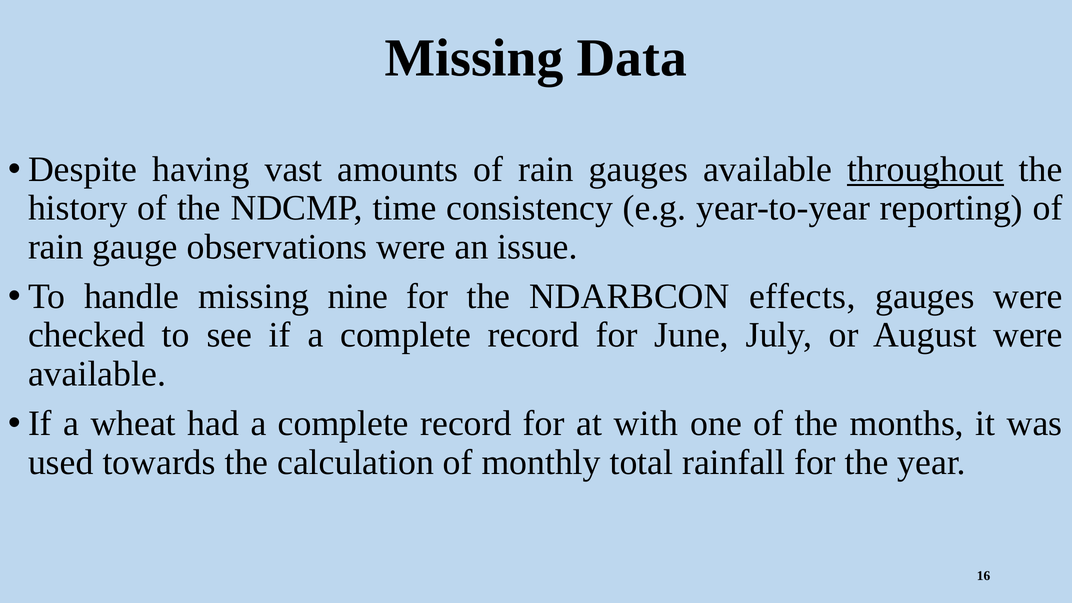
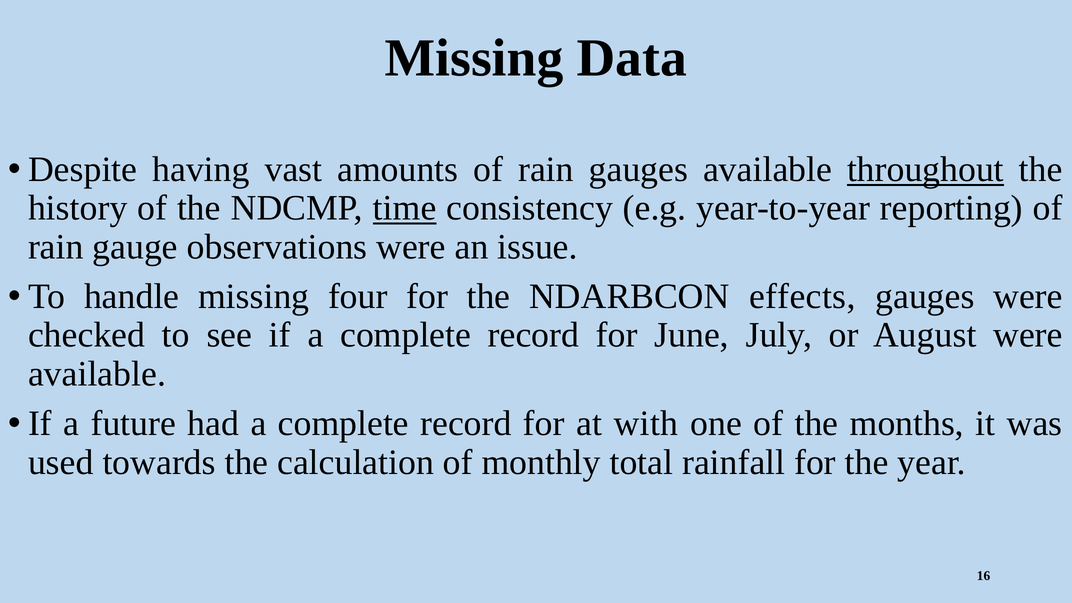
time underline: none -> present (405, 208)
nine: nine -> four (358, 297)
wheat: wheat -> future (133, 424)
